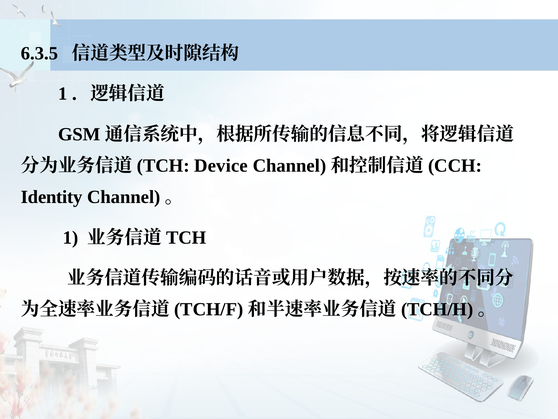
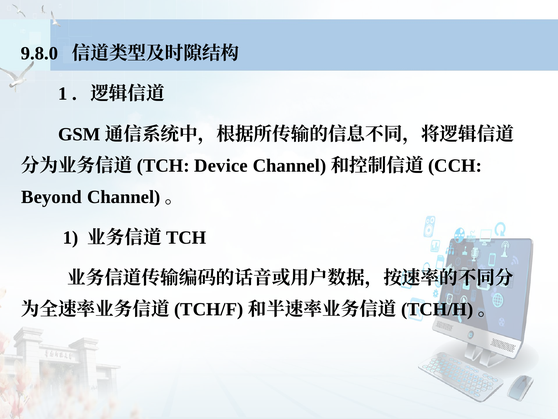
6.3.5: 6.3.5 -> 9.8.0 (39, 53)
Identity: Identity -> Beyond (52, 197)
